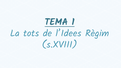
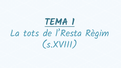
l’Idees: l’Idees -> l’Resta (69, 33)
